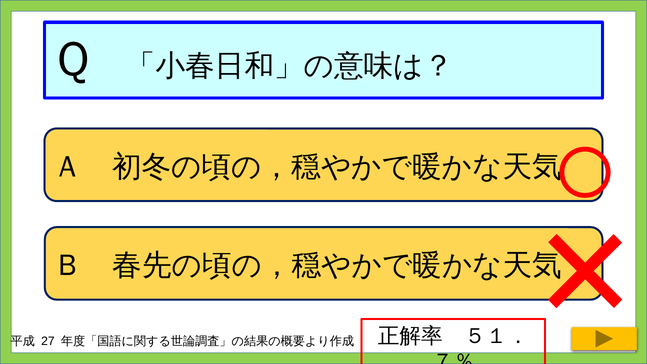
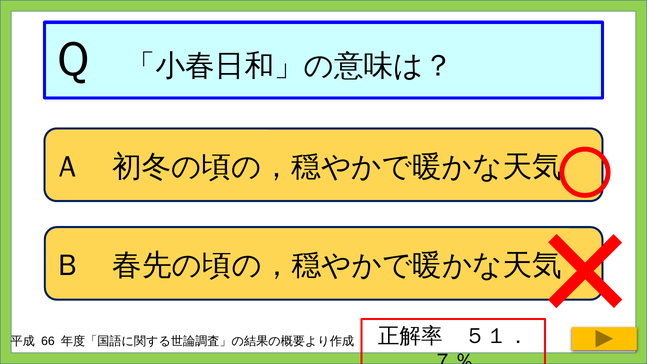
27: 27 -> 66 (48, 341)
